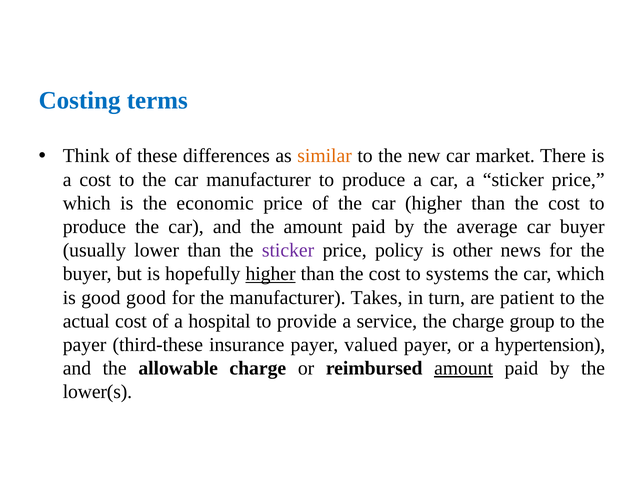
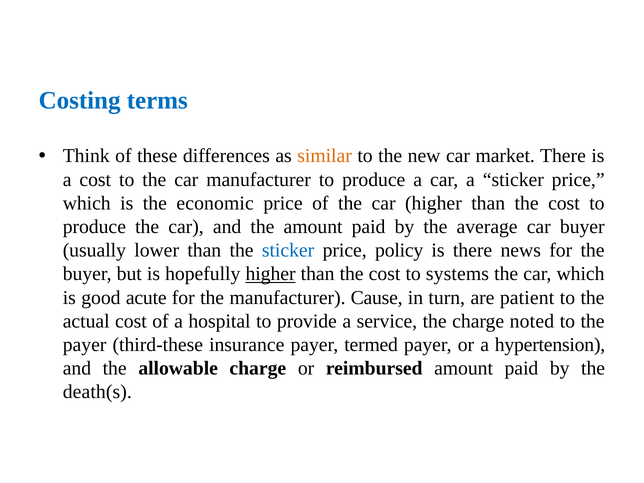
sticker colour: purple -> blue (288, 250)
is other: other -> there (473, 250)
good good: good -> acute (146, 298)
Takes: Takes -> Cause (377, 298)
group: group -> noted (532, 321)
valued: valued -> termed (371, 345)
amount underline: present -> none (464, 368)
lower(s: lower(s -> death(s (97, 392)
